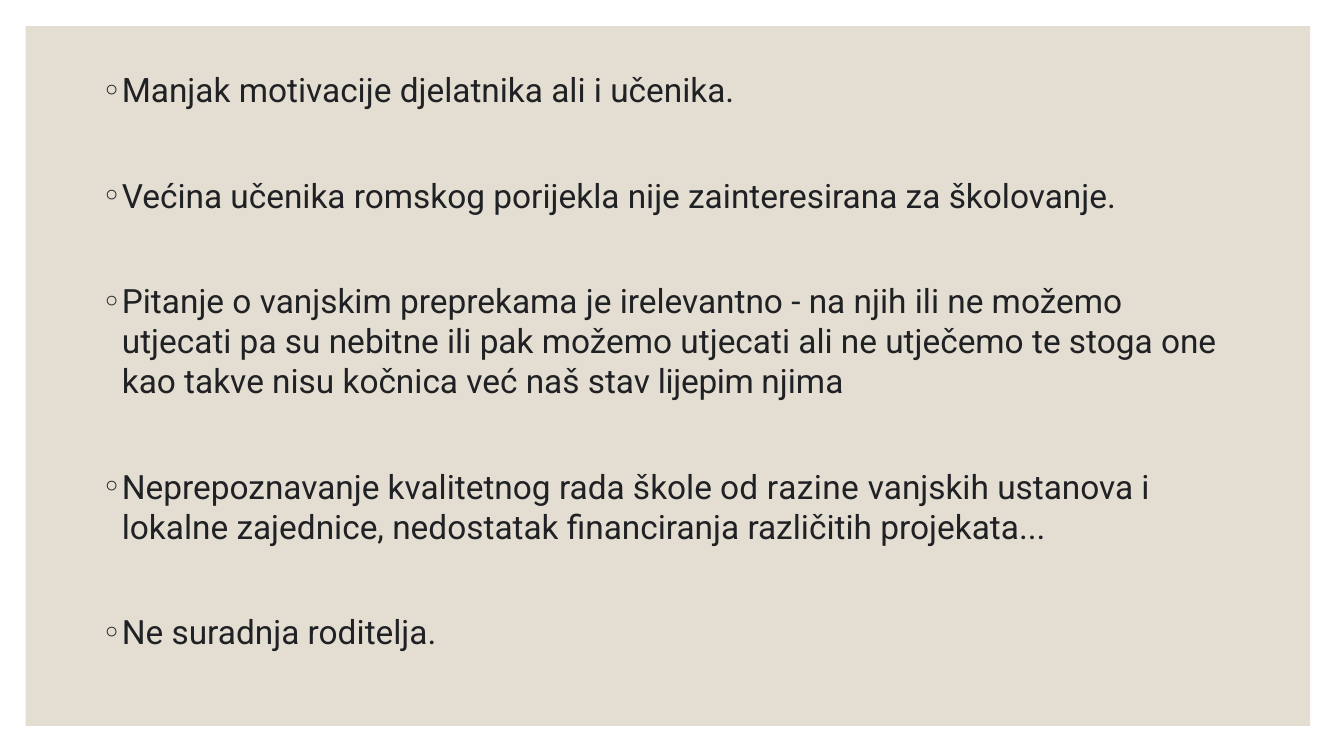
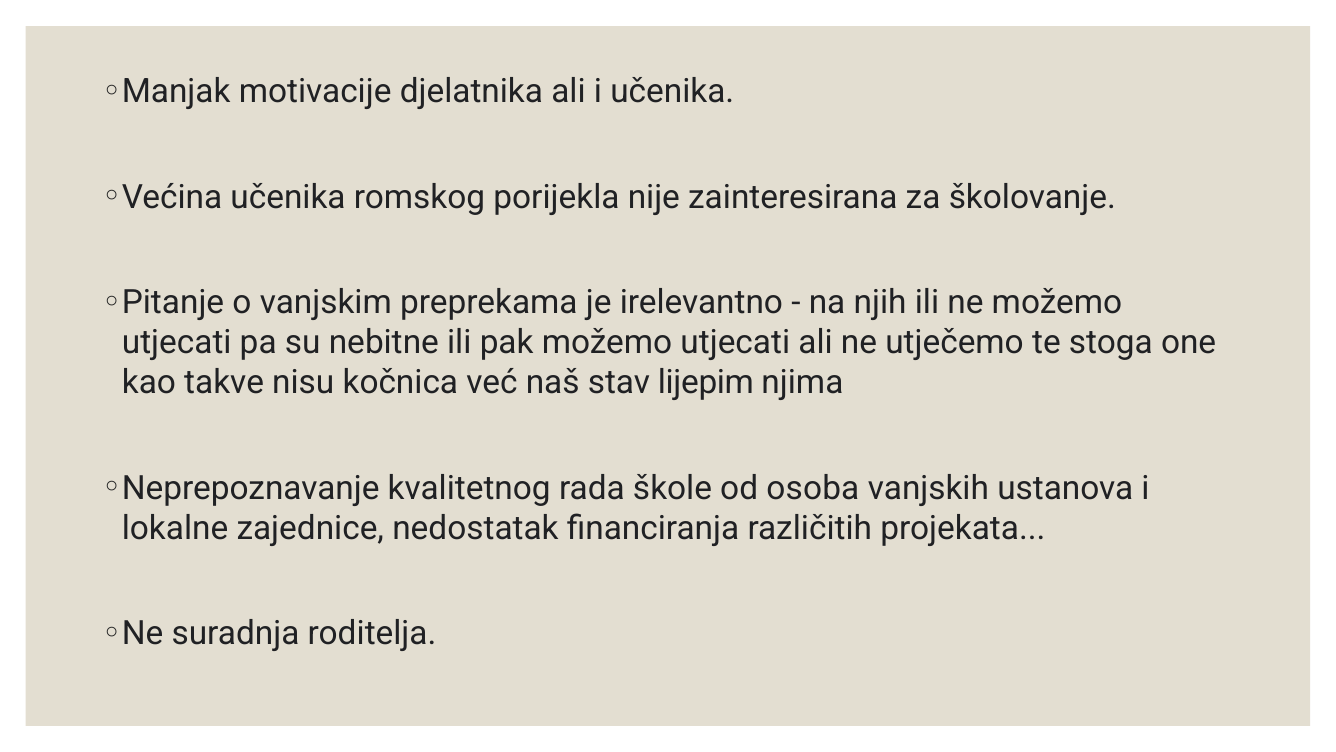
razine: razine -> osoba (813, 488)
